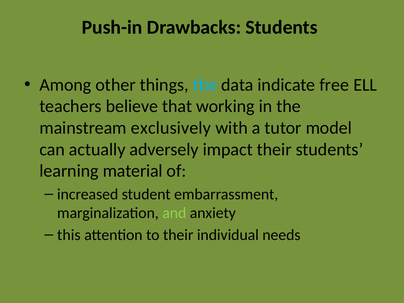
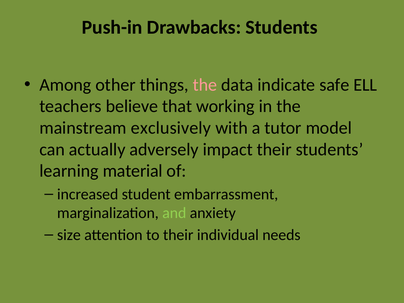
the colour: light blue -> pink (205, 85)
free: free -> safe (334, 85)
this: this -> size (69, 235)
